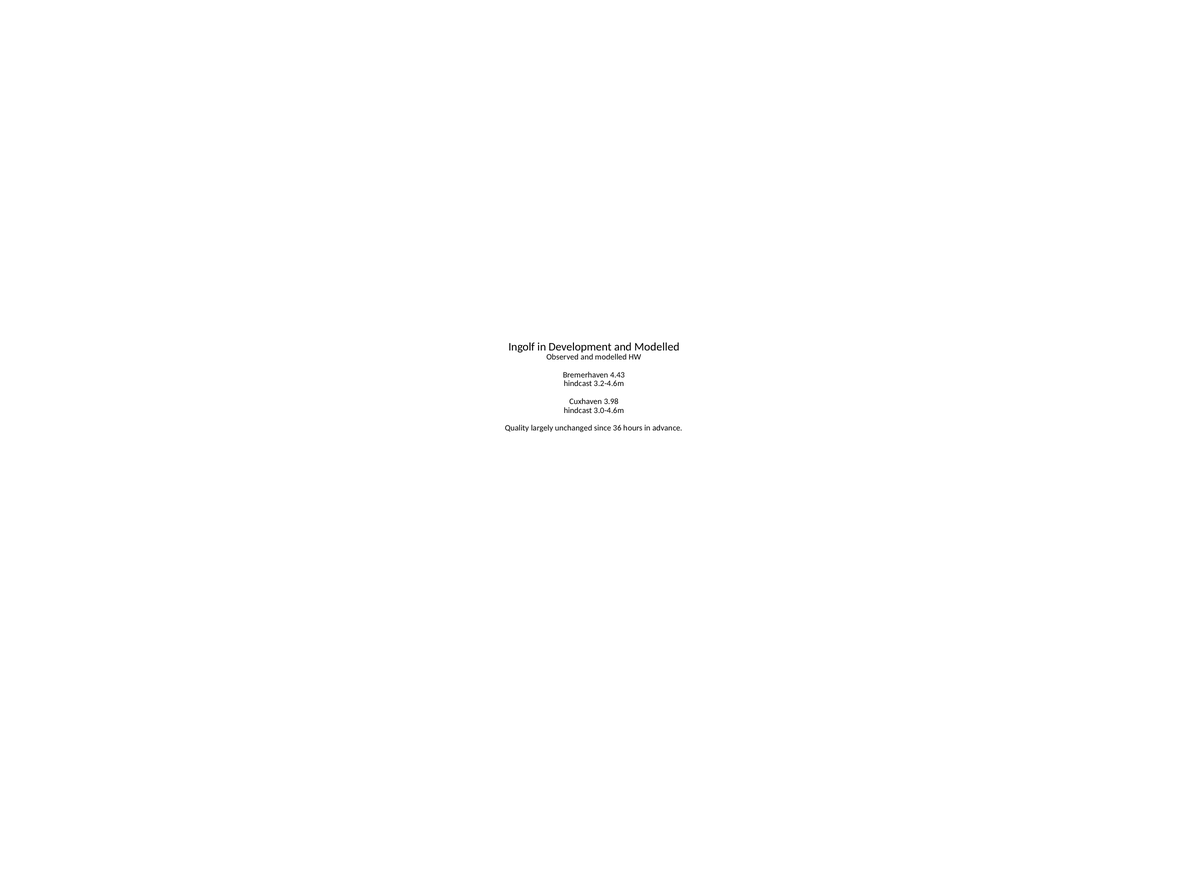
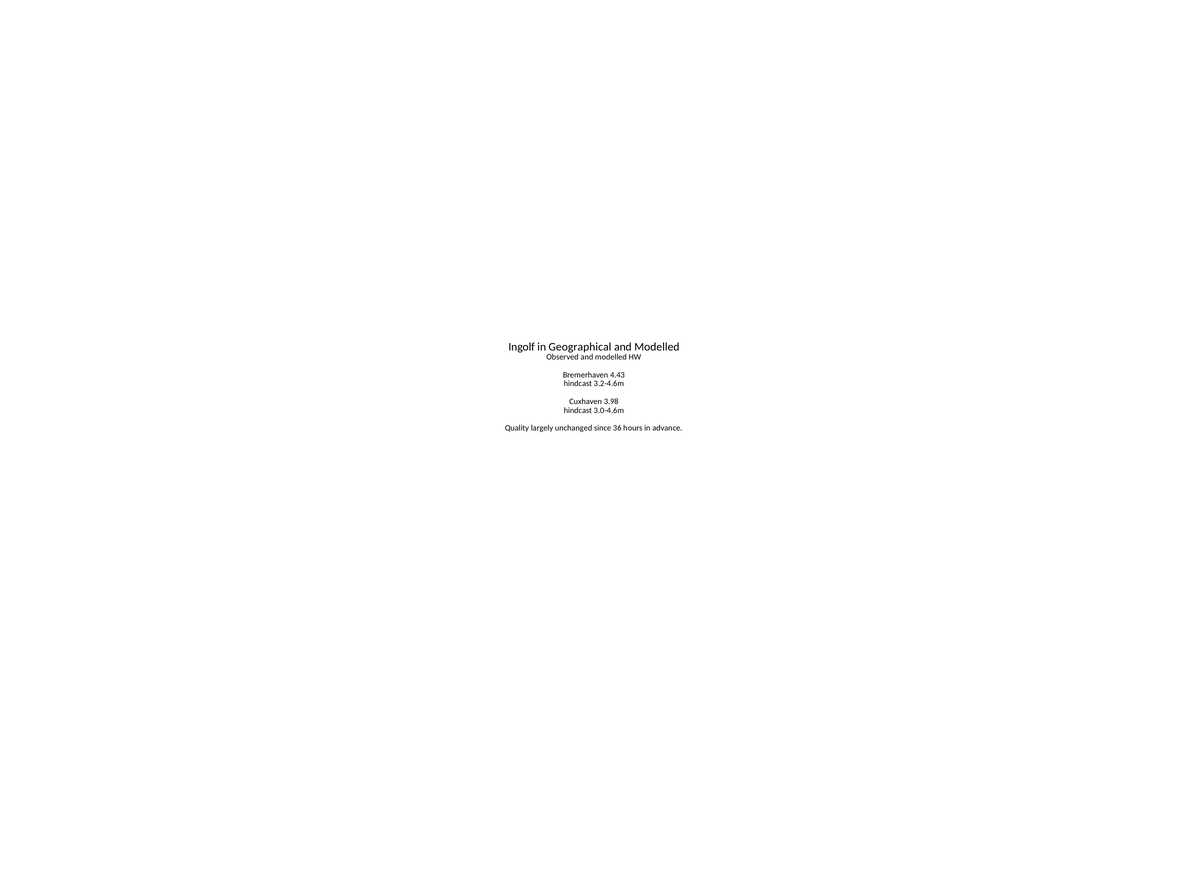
Development: Development -> Geographical (580, 347)
